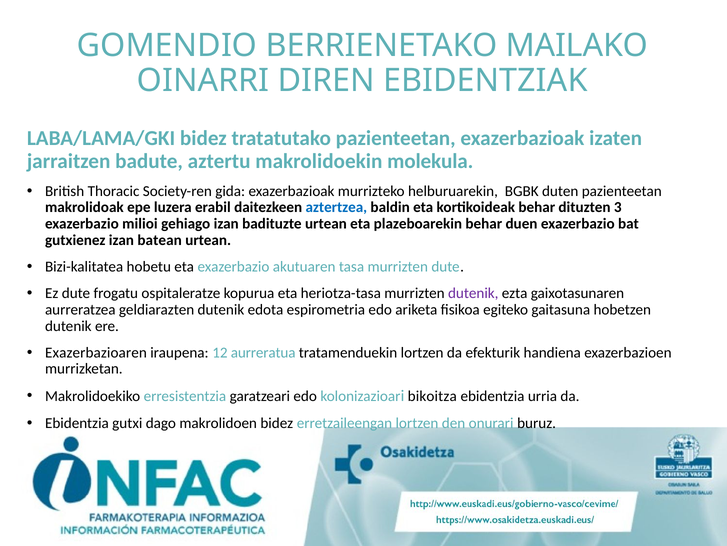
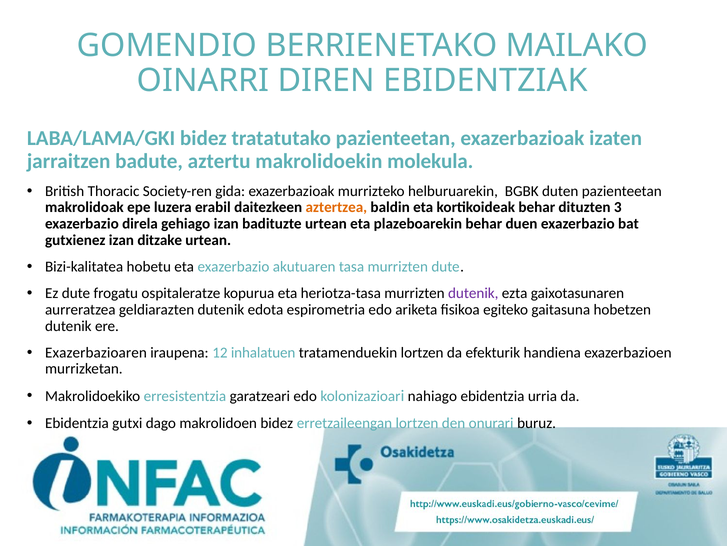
aztertzea colour: blue -> orange (336, 207)
milioi: milioi -> direla (140, 224)
batean: batean -> ditzake (160, 240)
aurreratua: aurreratua -> inhalatuen (263, 352)
bikoitza: bikoitza -> nahiago (432, 396)
